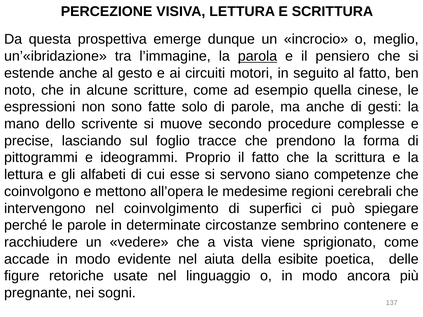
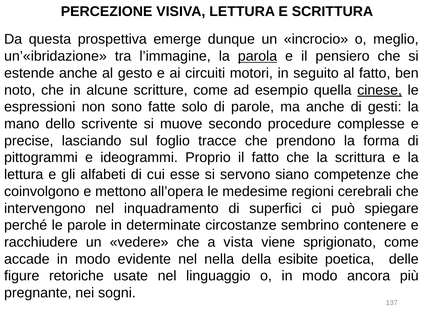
cinese underline: none -> present (380, 90)
coinvolgimento: coinvolgimento -> inquadramento (171, 209)
aiuta: aiuta -> nella (219, 259)
